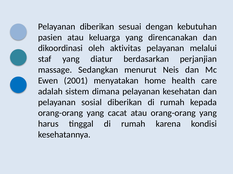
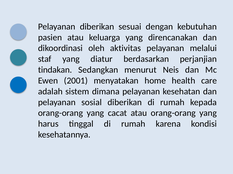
massage: massage -> tindakan (55, 70)
